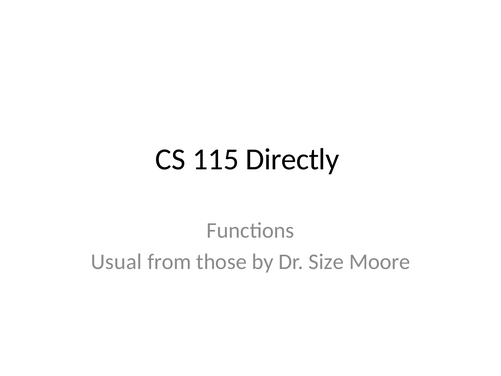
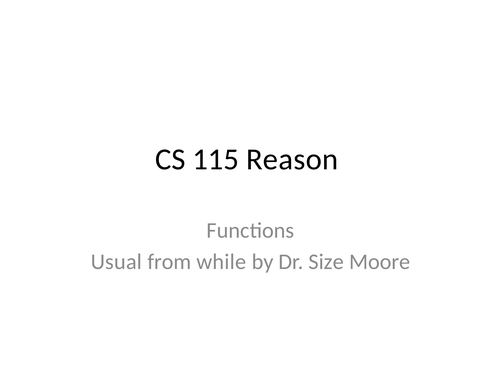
Directly: Directly -> Reason (292, 159)
those: those -> while (221, 262)
